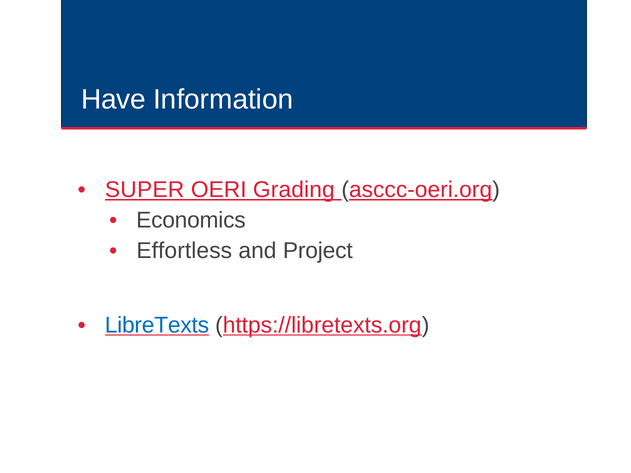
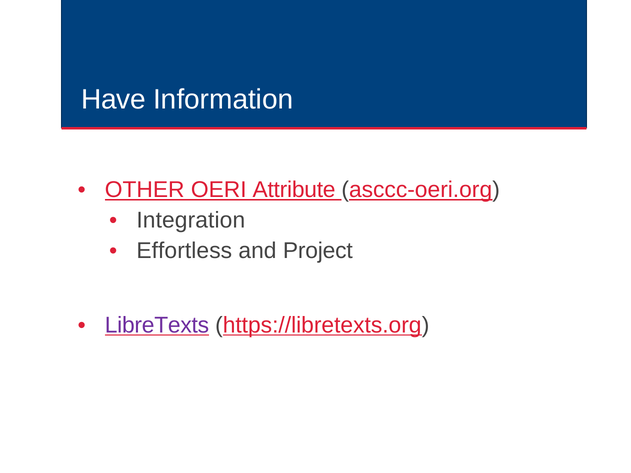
SUPER: SUPER -> OTHER (145, 190)
Grading: Grading -> Attribute (294, 190)
Economics: Economics -> Integration (191, 220)
LibreTexts colour: blue -> purple (157, 325)
